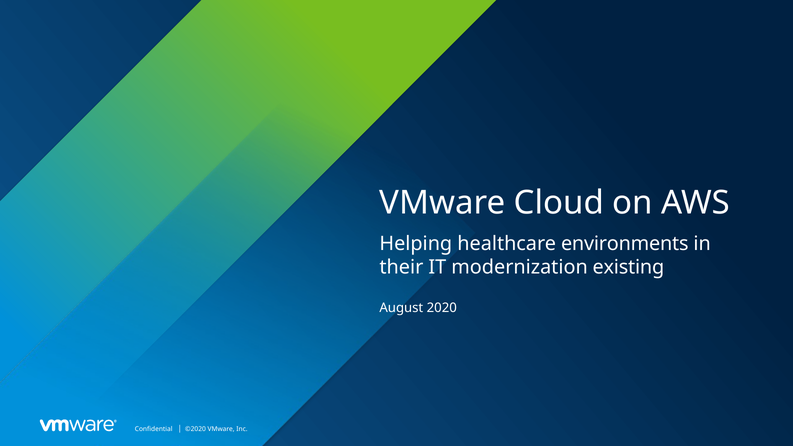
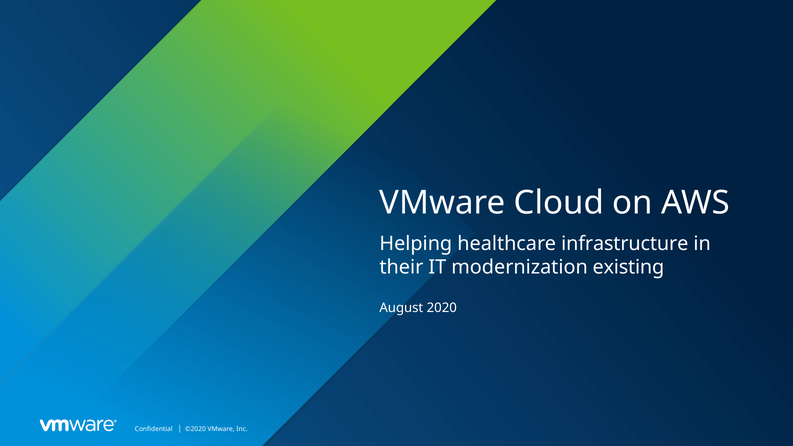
environments: environments -> infrastructure (625, 244)
